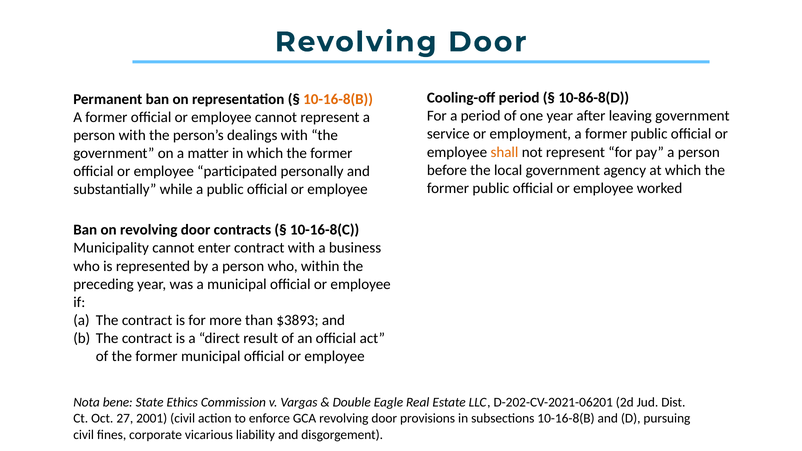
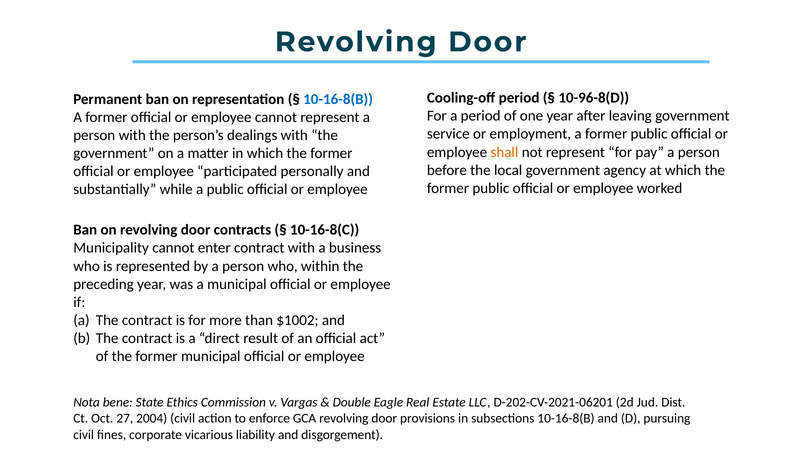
10-86-8(D: 10-86-8(D -> 10-96-8(D (594, 98)
10-16-8(B colour: orange -> blue (338, 99)
$3893: $3893 -> $1002 (298, 320)
2001: 2001 -> 2004 (152, 419)
